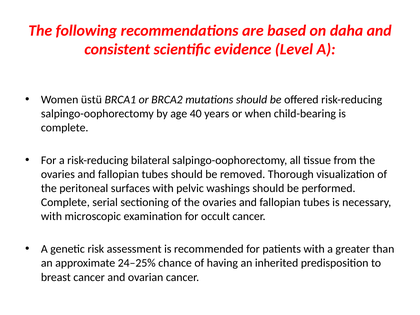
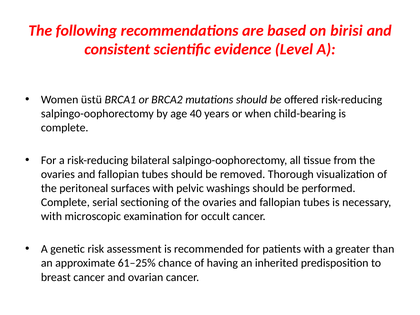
daha: daha -> birisi (346, 30)
24–25%: 24–25% -> 61–25% (137, 263)
